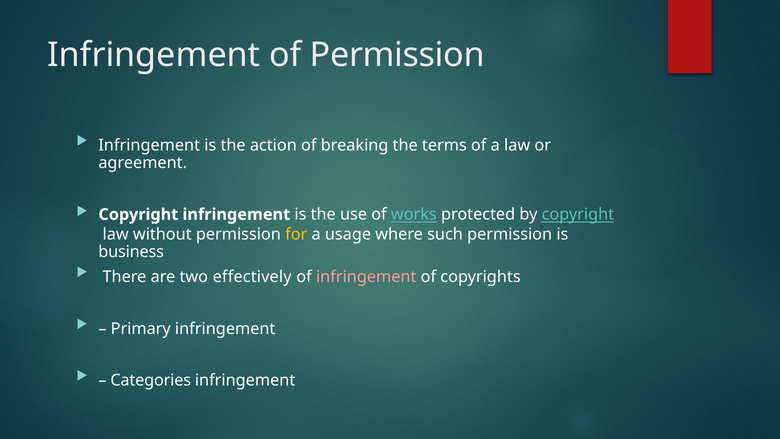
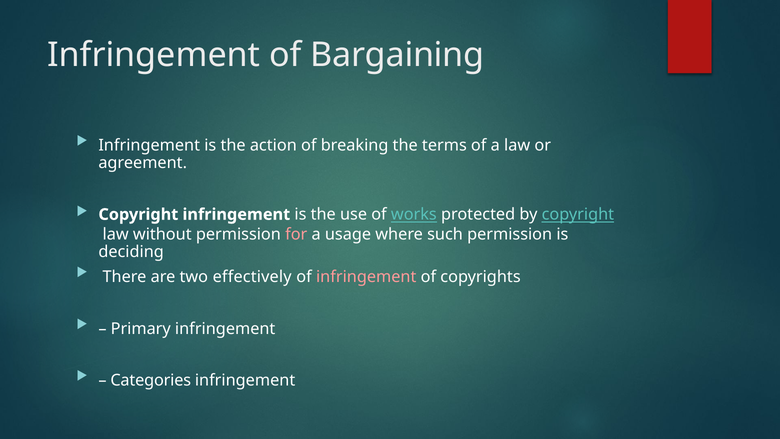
of Permission: Permission -> Bargaining (397, 55)
for colour: yellow -> pink (296, 234)
business: business -> deciding (131, 252)
